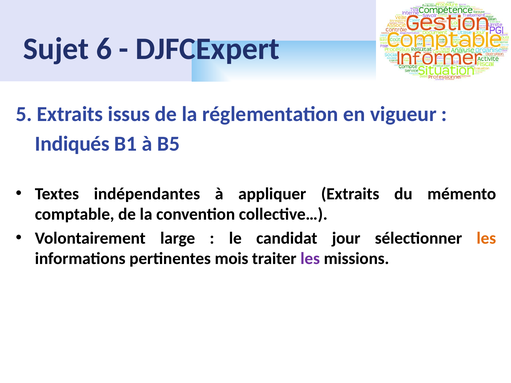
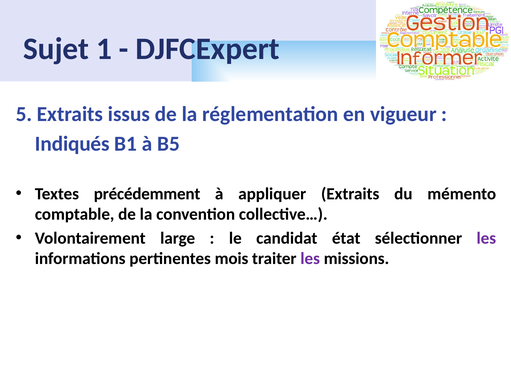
6: 6 -> 1 (104, 49)
indépendantes: indépendantes -> précédemment (147, 194)
jour: jour -> état (346, 238)
les colour: orange -> purple (486, 238)
